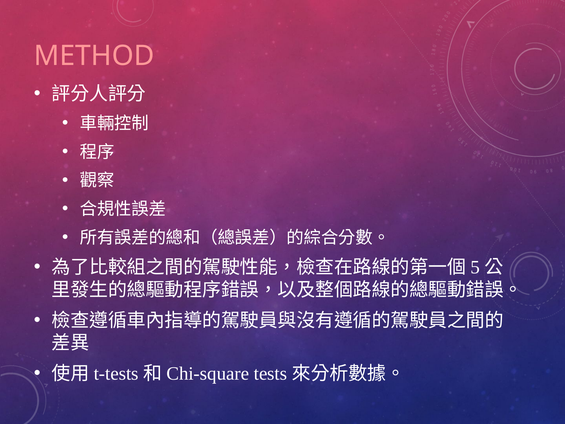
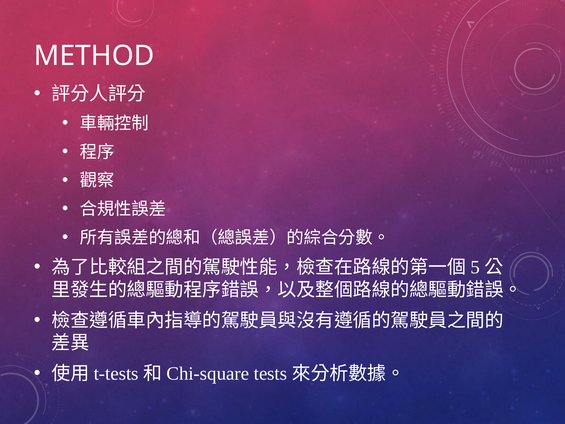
METHOD colour: pink -> white (94, 56)
